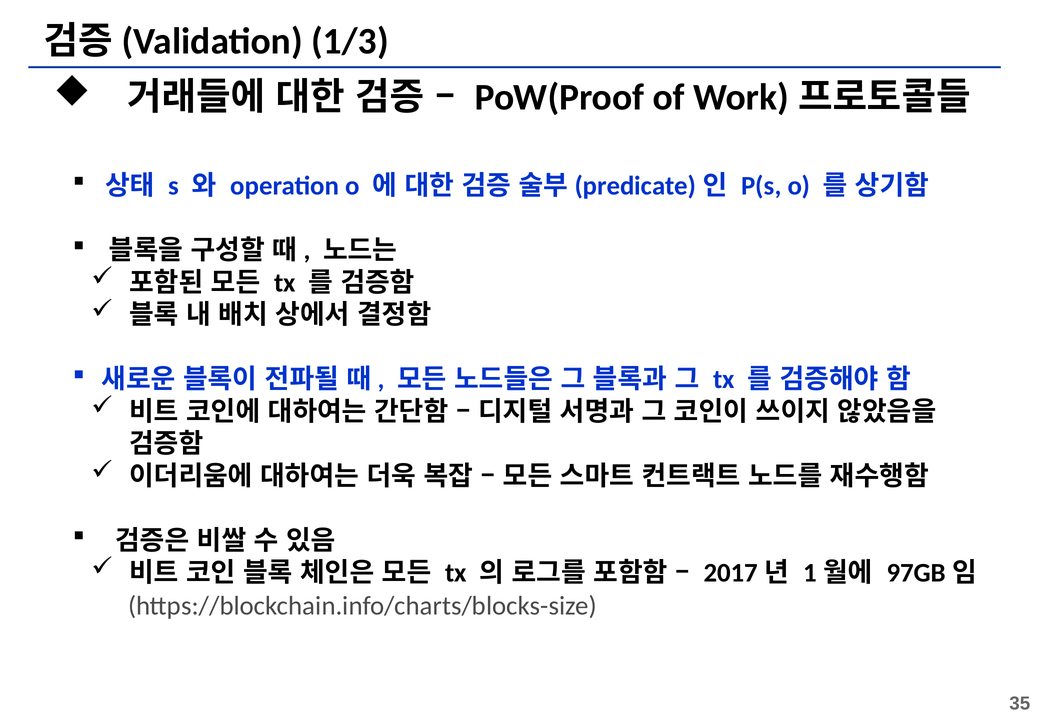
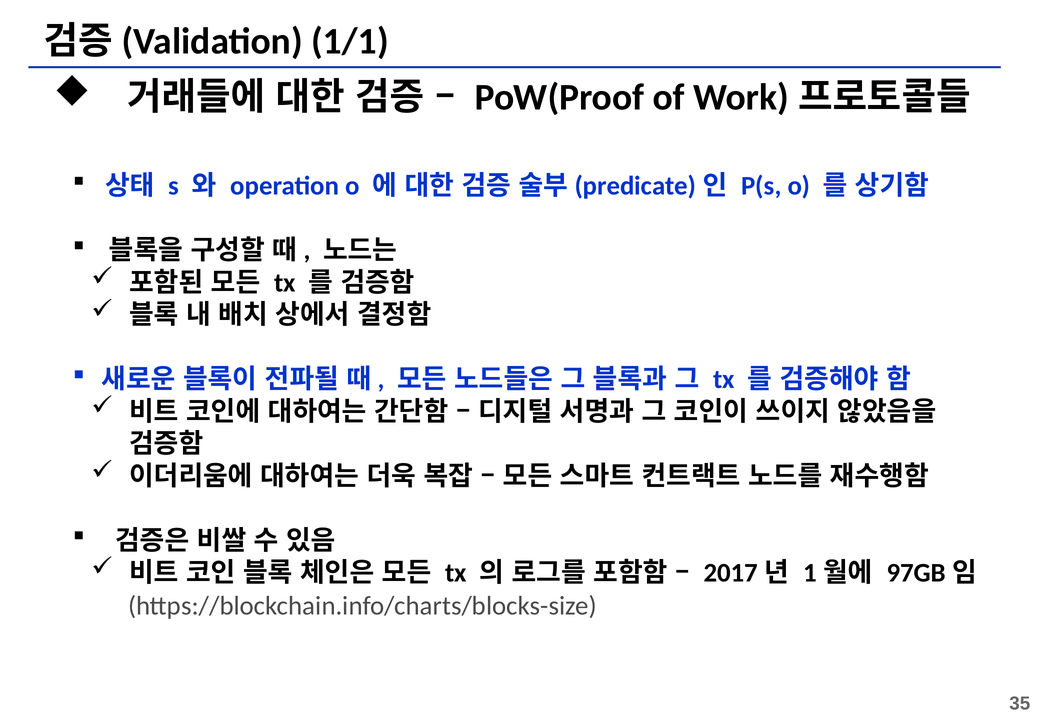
1/3: 1/3 -> 1/1 (350, 41)
